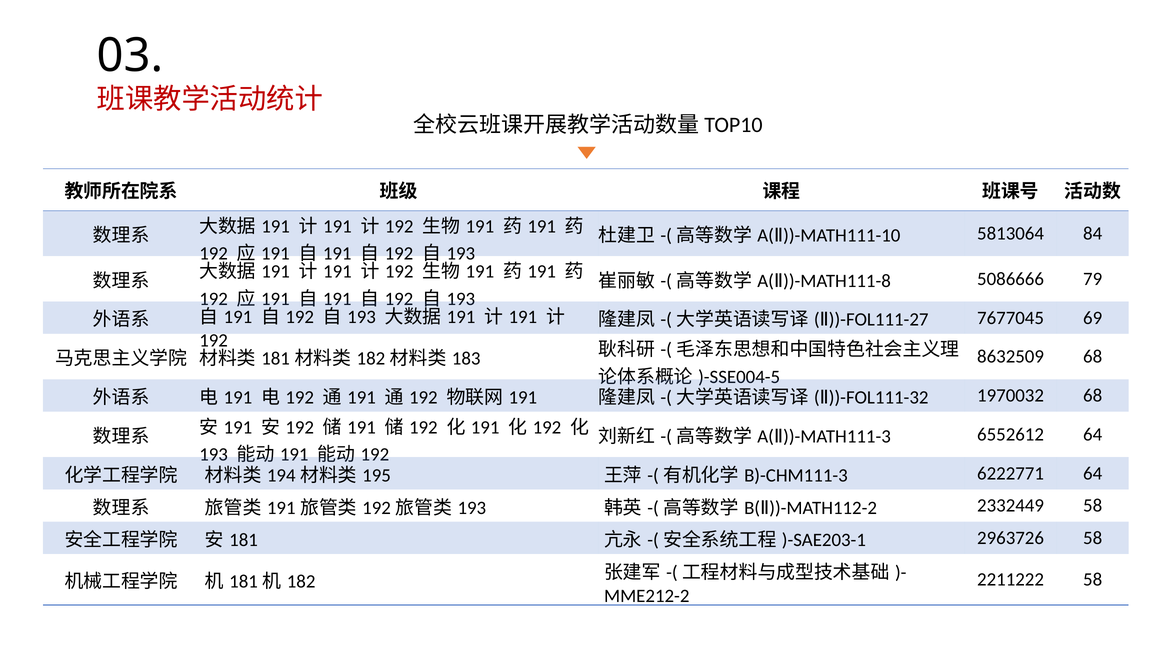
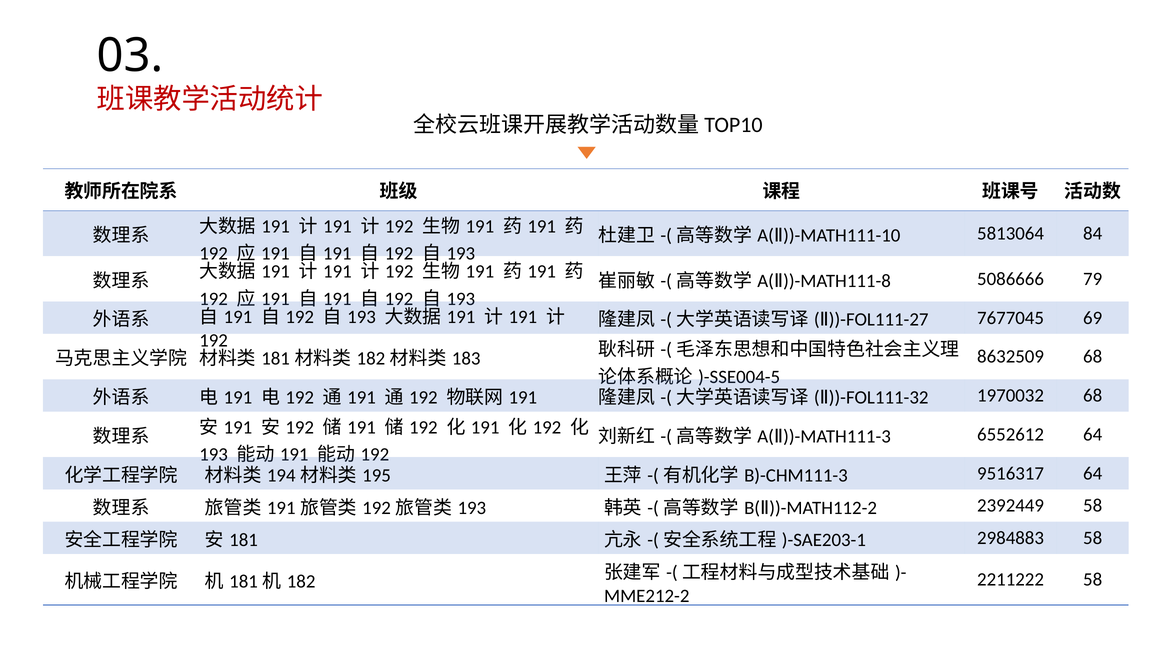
6222771: 6222771 -> 9516317 (1011, 473)
2332449: 2332449 -> 2392449 (1011, 505)
2963726: 2963726 -> 2984883 (1011, 538)
